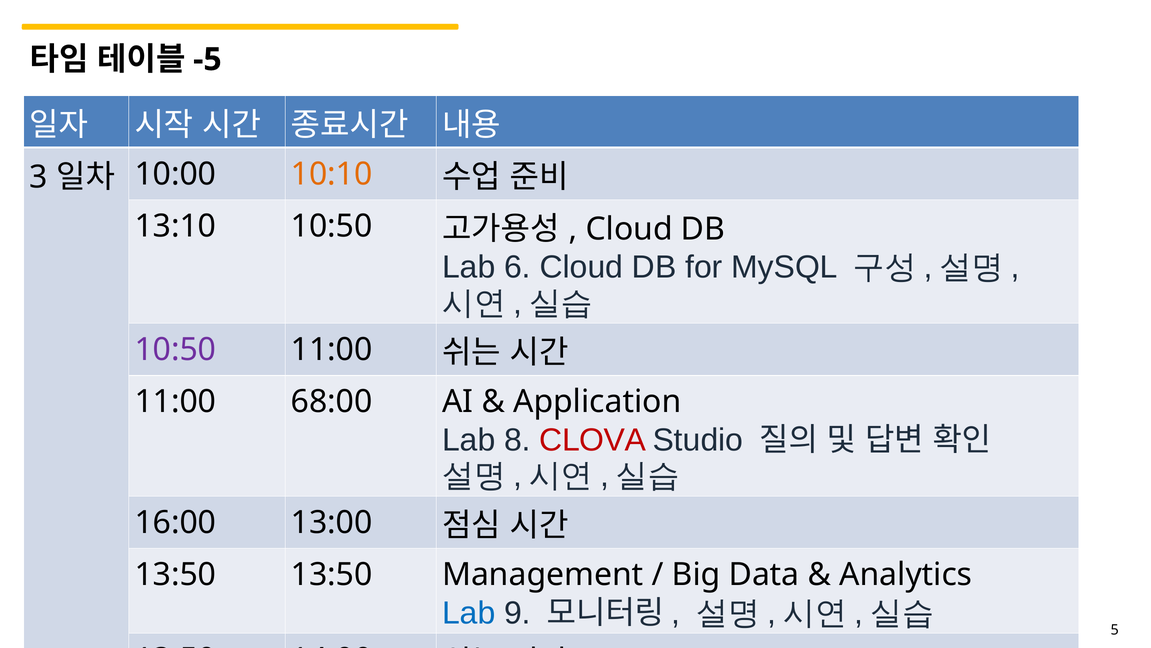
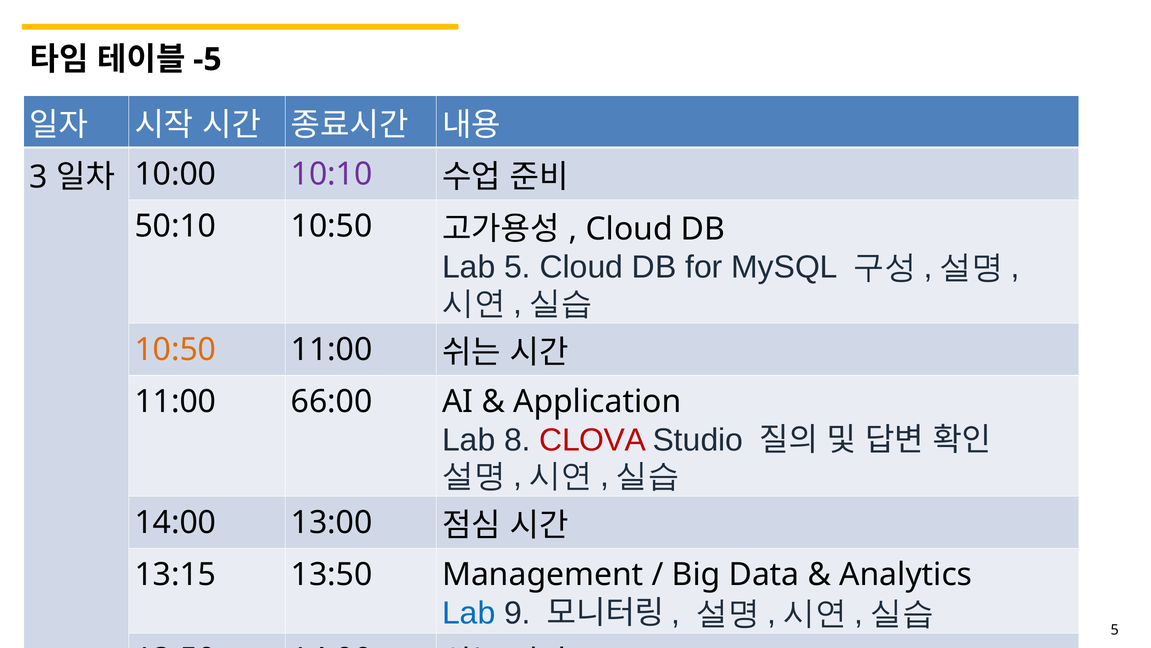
10:10 colour: orange -> purple (332, 174)
13:10: 13:10 -> 50:10 (175, 226)
Lab 6: 6 -> 5 (518, 267)
10:50 colour: purple -> orange (175, 350)
68:00: 68:00 -> 66:00 (332, 402)
16:00: 16:00 -> 14:00 (175, 522)
13:50: 13:50 -> 13:15 (175, 574)
